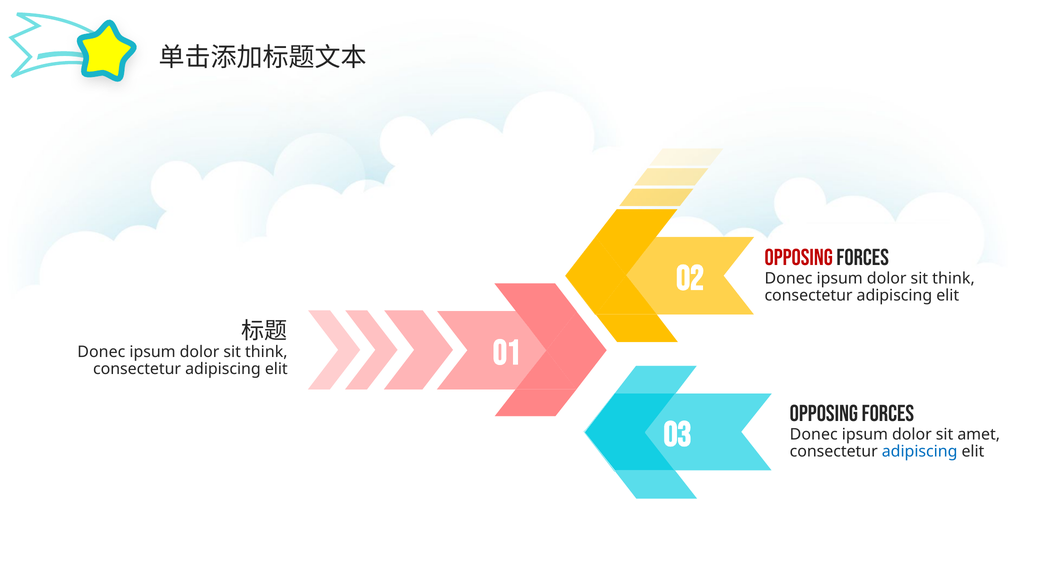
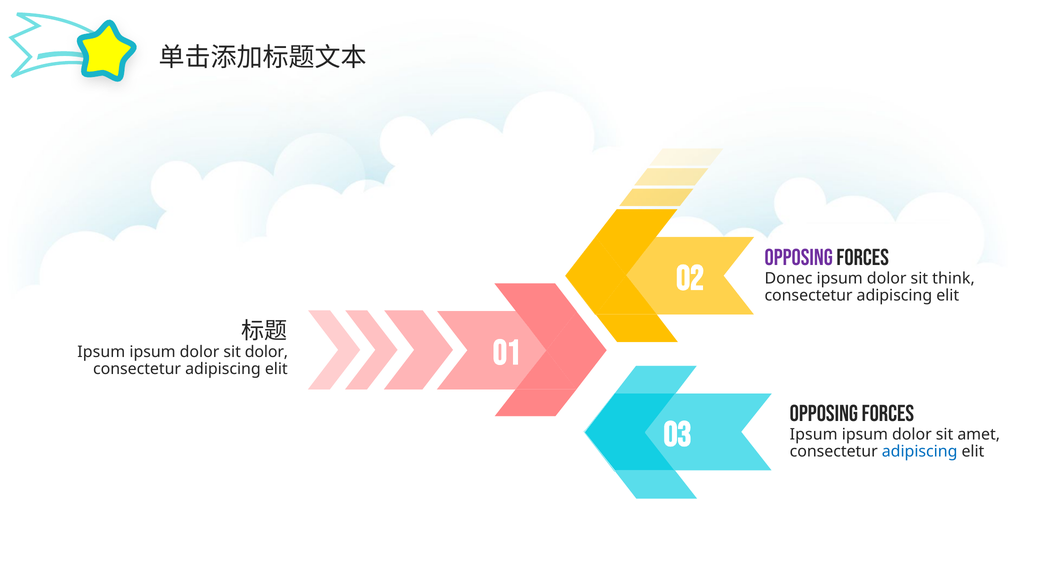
Opposing colour: red -> purple (799, 258)
Donec: Donec -> Ipsum (101, 352)
think: think -> dolor (266, 352)
Donec: Donec -> Ipsum (814, 435)
